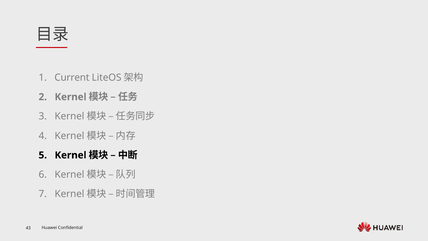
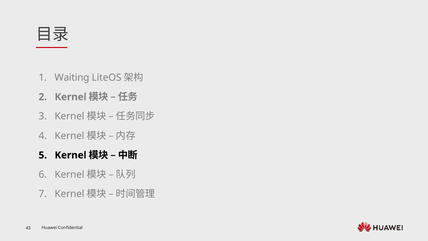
Current: Current -> Waiting (72, 77)
